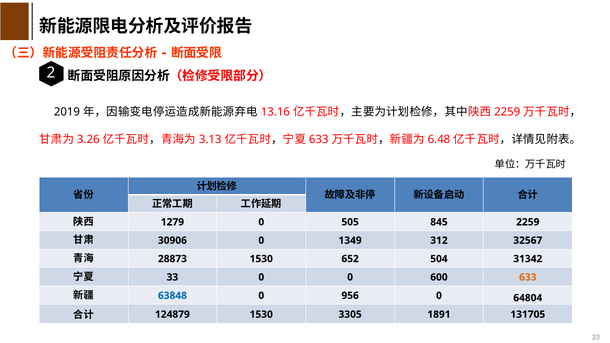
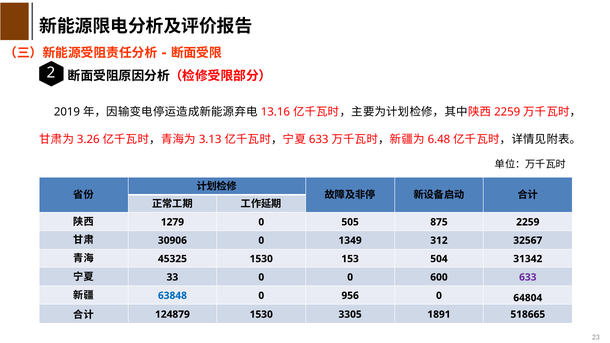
845: 845 -> 875 (439, 222)
28873: 28873 -> 45325 (172, 259)
652: 652 -> 153 (350, 259)
633 colour: orange -> purple (528, 277)
131705: 131705 -> 518665 (528, 314)
